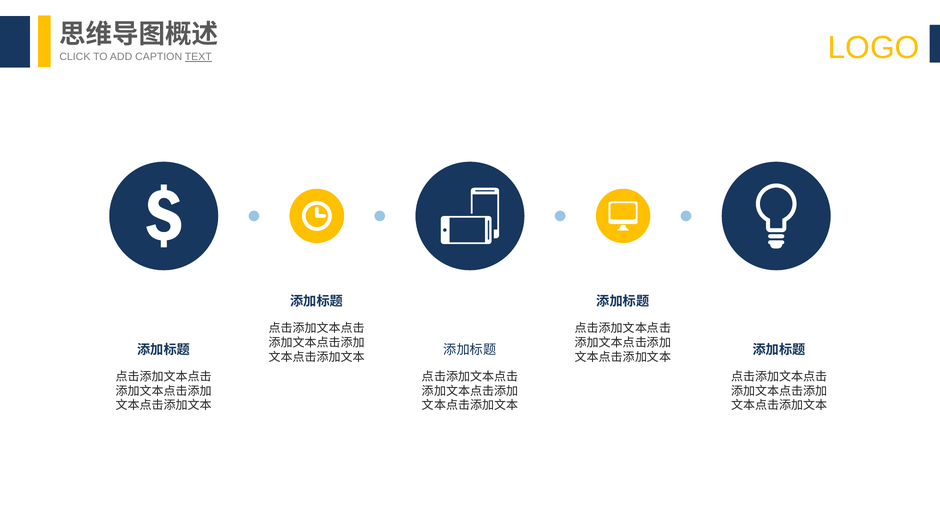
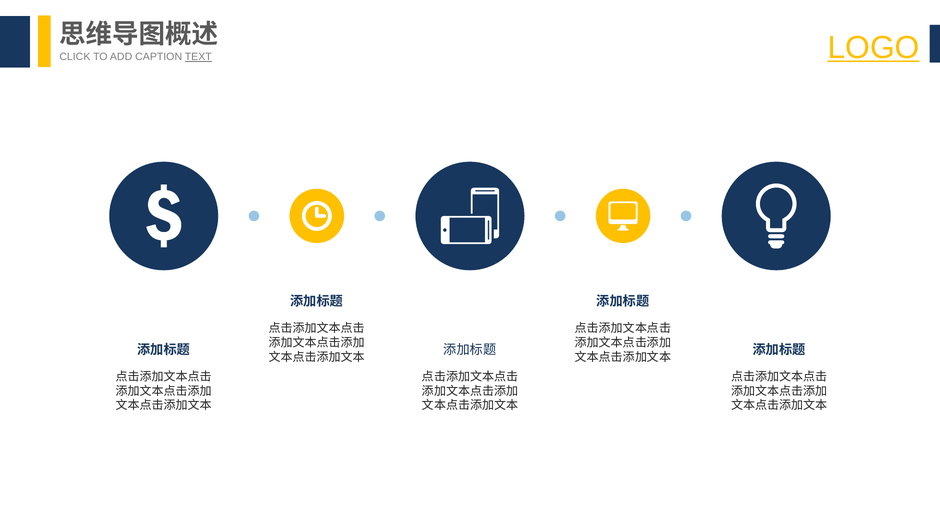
LOGO underline: none -> present (874, 48)
